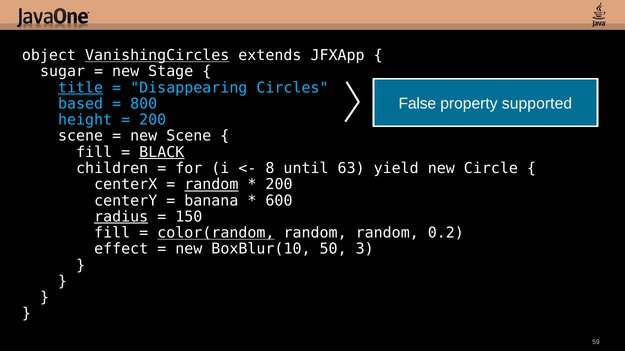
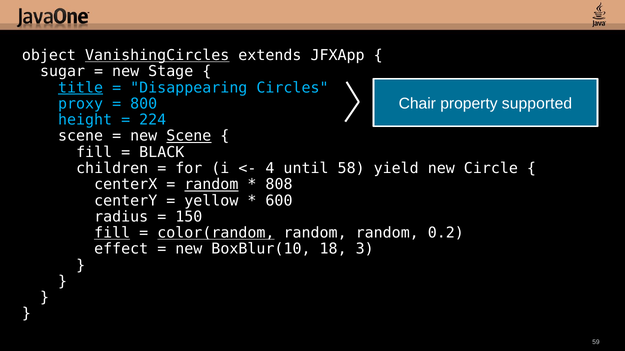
False: False -> Chair (417, 104)
based: based -> proxy (81, 104)
200: 200 -> 224 (153, 120)
Scene underline: none -> present (189, 136)
BLACK underline: present -> none (162, 152)
8: 8 -> 4 (270, 169)
63: 63 -> 58 (351, 169)
200: 200 -> 808 (279, 185)
banana: banana -> yellow (211, 201)
radius underline: present -> none (121, 217)
fill underline: none -> present (112, 233)
50: 50 -> 18 (333, 249)
